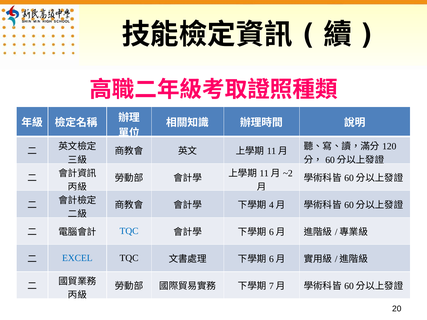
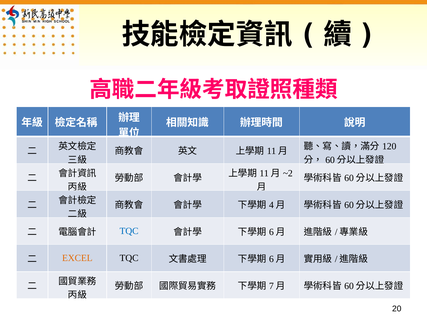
EXCEL colour: blue -> orange (77, 258)
